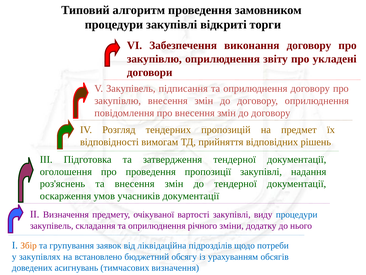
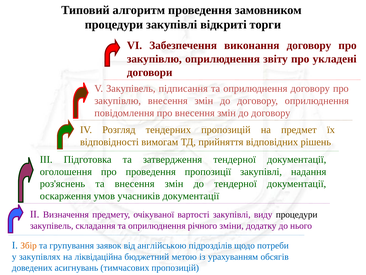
процедури colour: blue -> black (297, 214)
ліквідаційна: ліквідаційна -> англійською (162, 245)
встановлено: встановлено -> ліквідаційна (98, 256)
обсягу: обсягу -> метою (184, 256)
тимчасових визначення: визначення -> пропозицій (175, 267)
